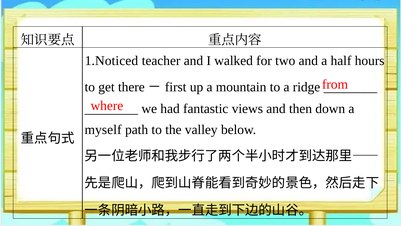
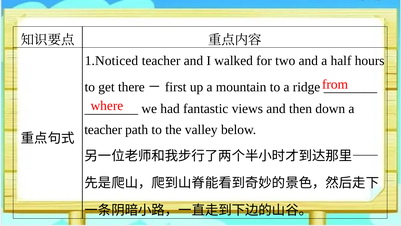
myself: myself -> teacher (103, 129)
